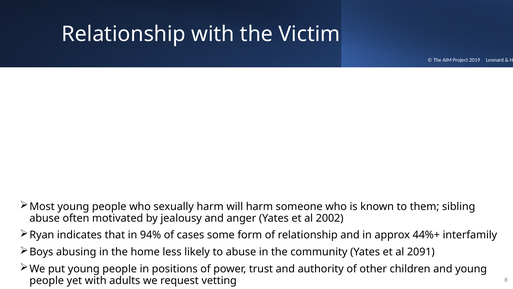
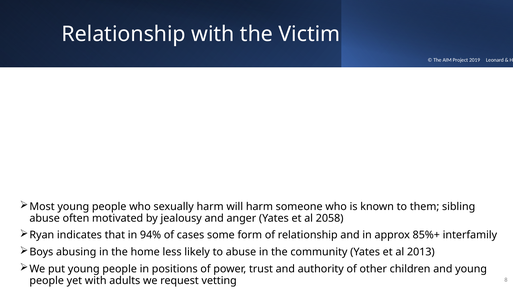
2002: 2002 -> 2058 (330, 218)
44%+: 44%+ -> 85%+ (426, 235)
2091: 2091 -> 2013 (421, 252)
